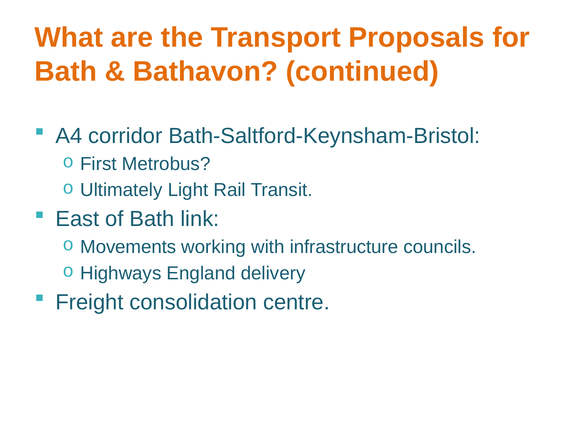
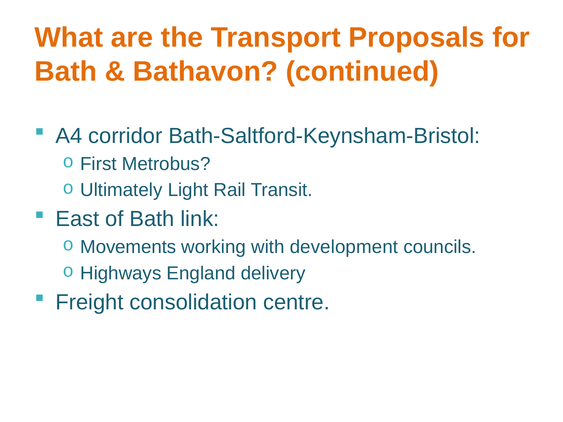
infrastructure: infrastructure -> development (344, 247)
